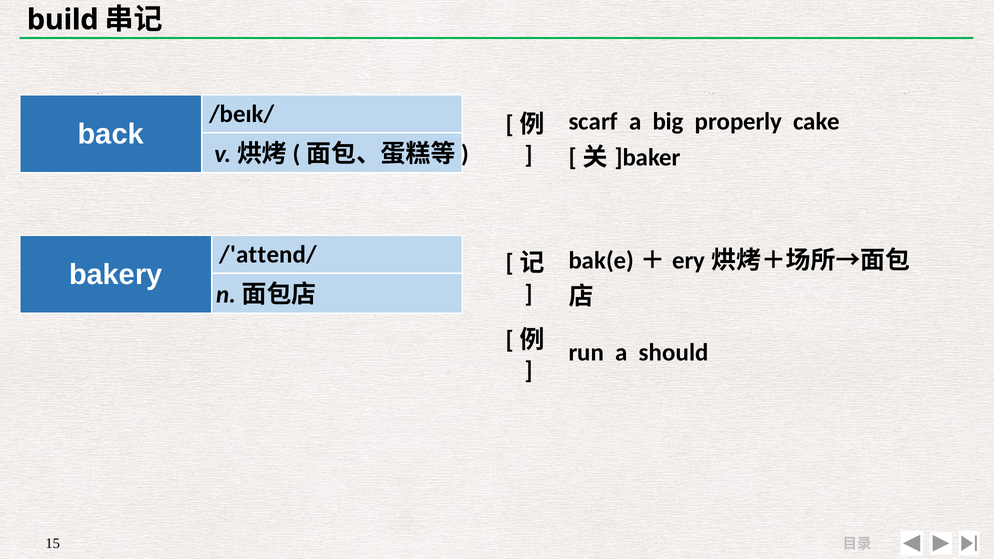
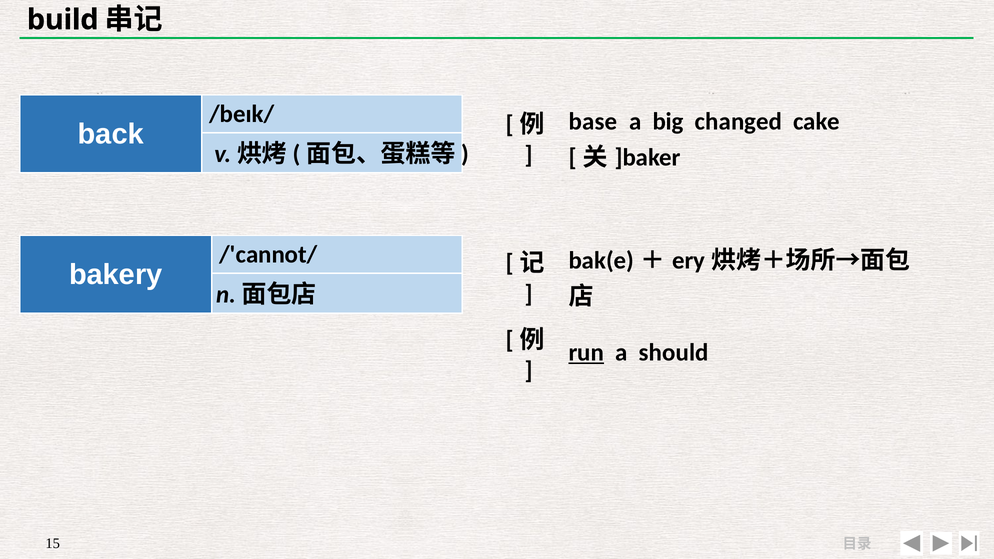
scarf: scarf -> base (593, 122)
properly: properly -> changed (739, 122)
/'attend/: /'attend/ -> /'cannot/ (268, 255)
run underline: none -> present (586, 353)
